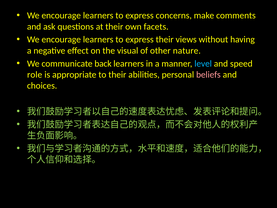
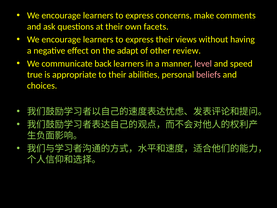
visual: visual -> adapt (128, 51)
nature: nature -> review (187, 51)
level colour: light blue -> pink (203, 63)
role: role -> true (35, 75)
